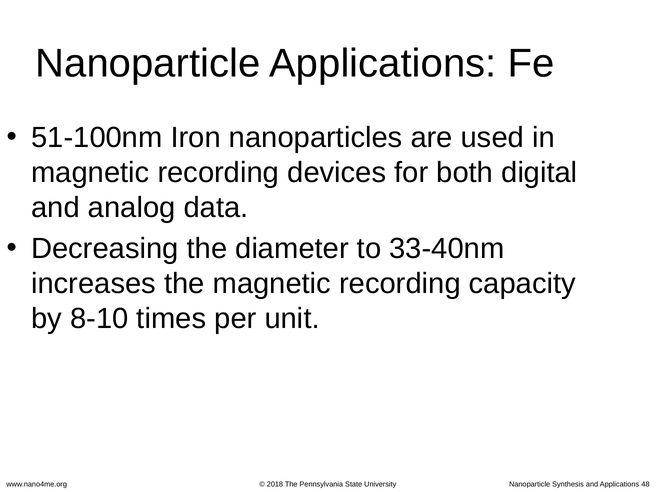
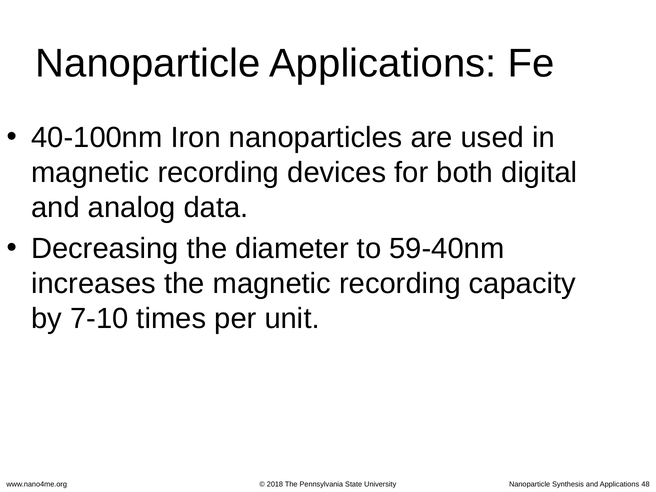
51-100nm: 51-100nm -> 40-100nm (97, 138)
33-40nm: 33-40nm -> 59-40nm (447, 248)
8-10: 8-10 -> 7-10 (99, 318)
